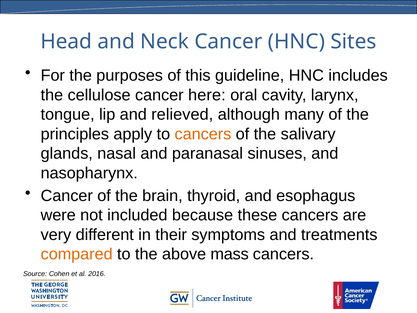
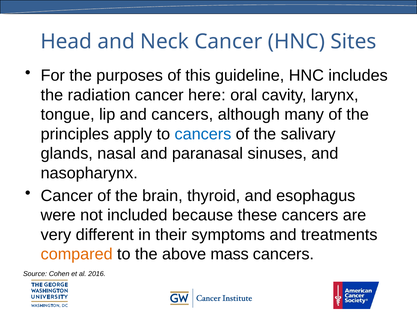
cellulose: cellulose -> radiation (99, 95)
and relieved: relieved -> cancers (182, 114)
cancers colour: orange -> blue (203, 134)
